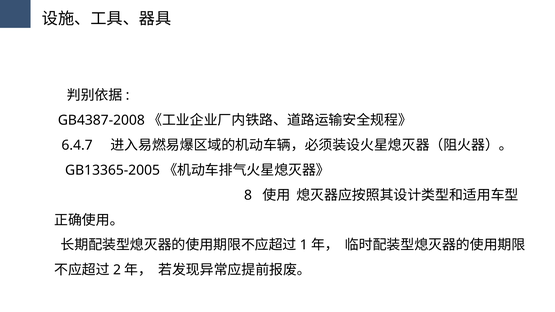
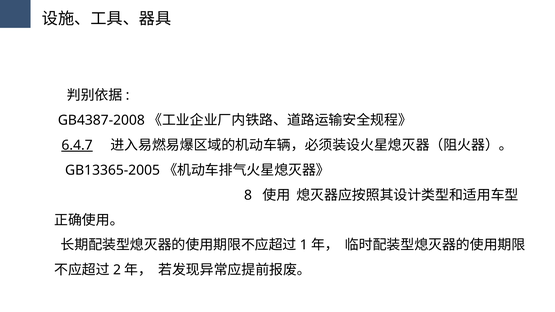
6.4.7 underline: none -> present (77, 145)
